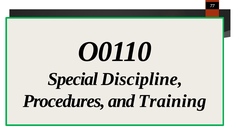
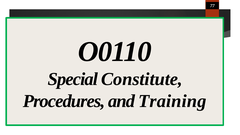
Discipline: Discipline -> Constitute (142, 79)
